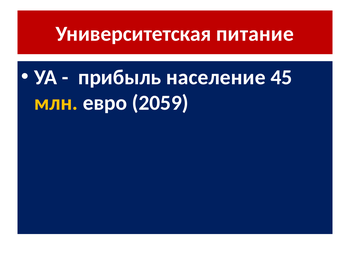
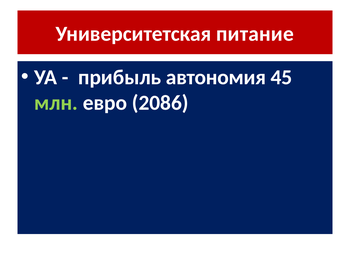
население: население -> автономия (216, 77)
млн colour: yellow -> light green (56, 103)
2059: 2059 -> 2086 (160, 103)
